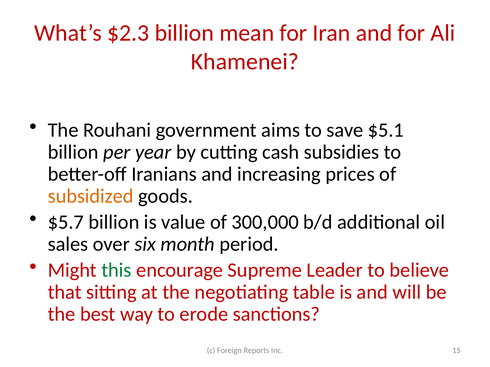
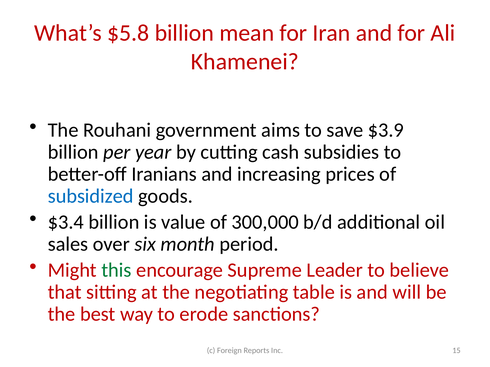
$2.3: $2.3 -> $5.8 (128, 33)
$5.1: $5.1 -> $3.9 (386, 130)
subsidized colour: orange -> blue (91, 196)
$5.7: $5.7 -> $3.4 (66, 222)
